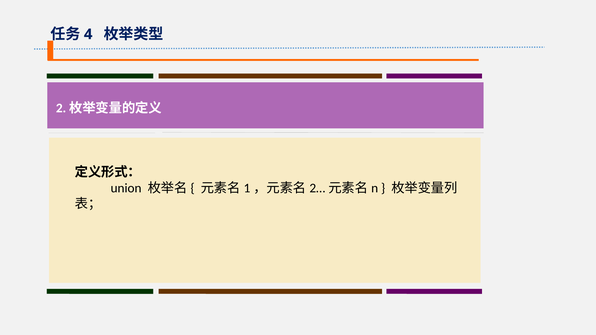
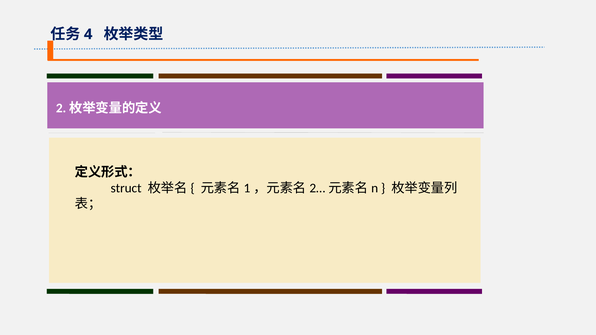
union: union -> struct (126, 188)
